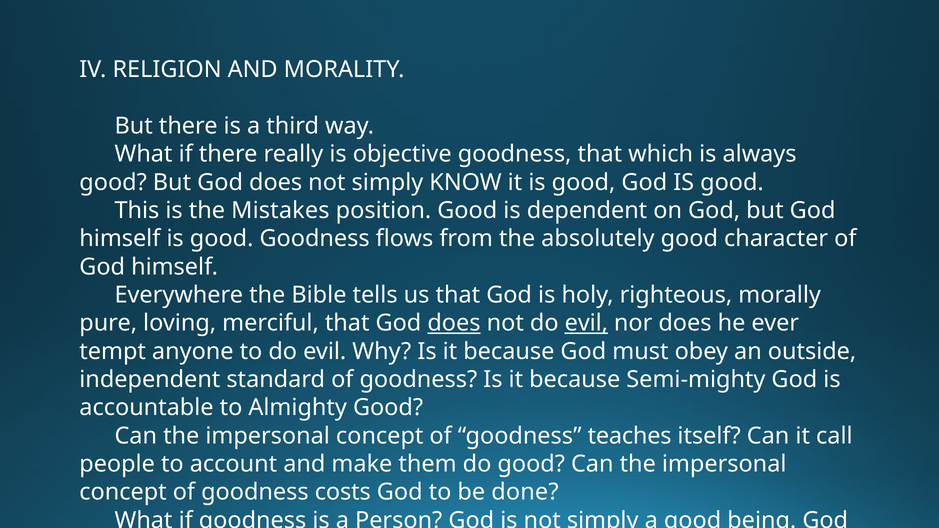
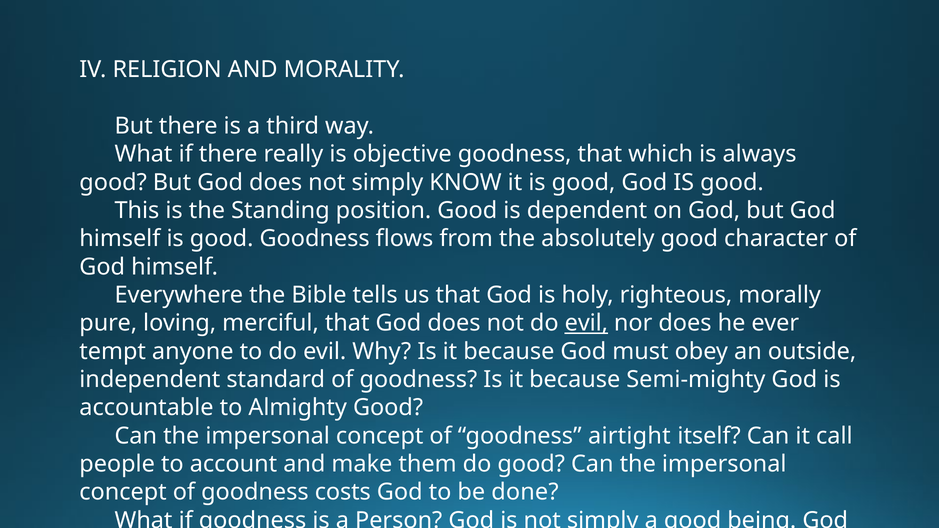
Mistakes: Mistakes -> Standing (280, 211)
does underline: present -> none (454, 323)
teaches: teaches -> airtight (629, 436)
